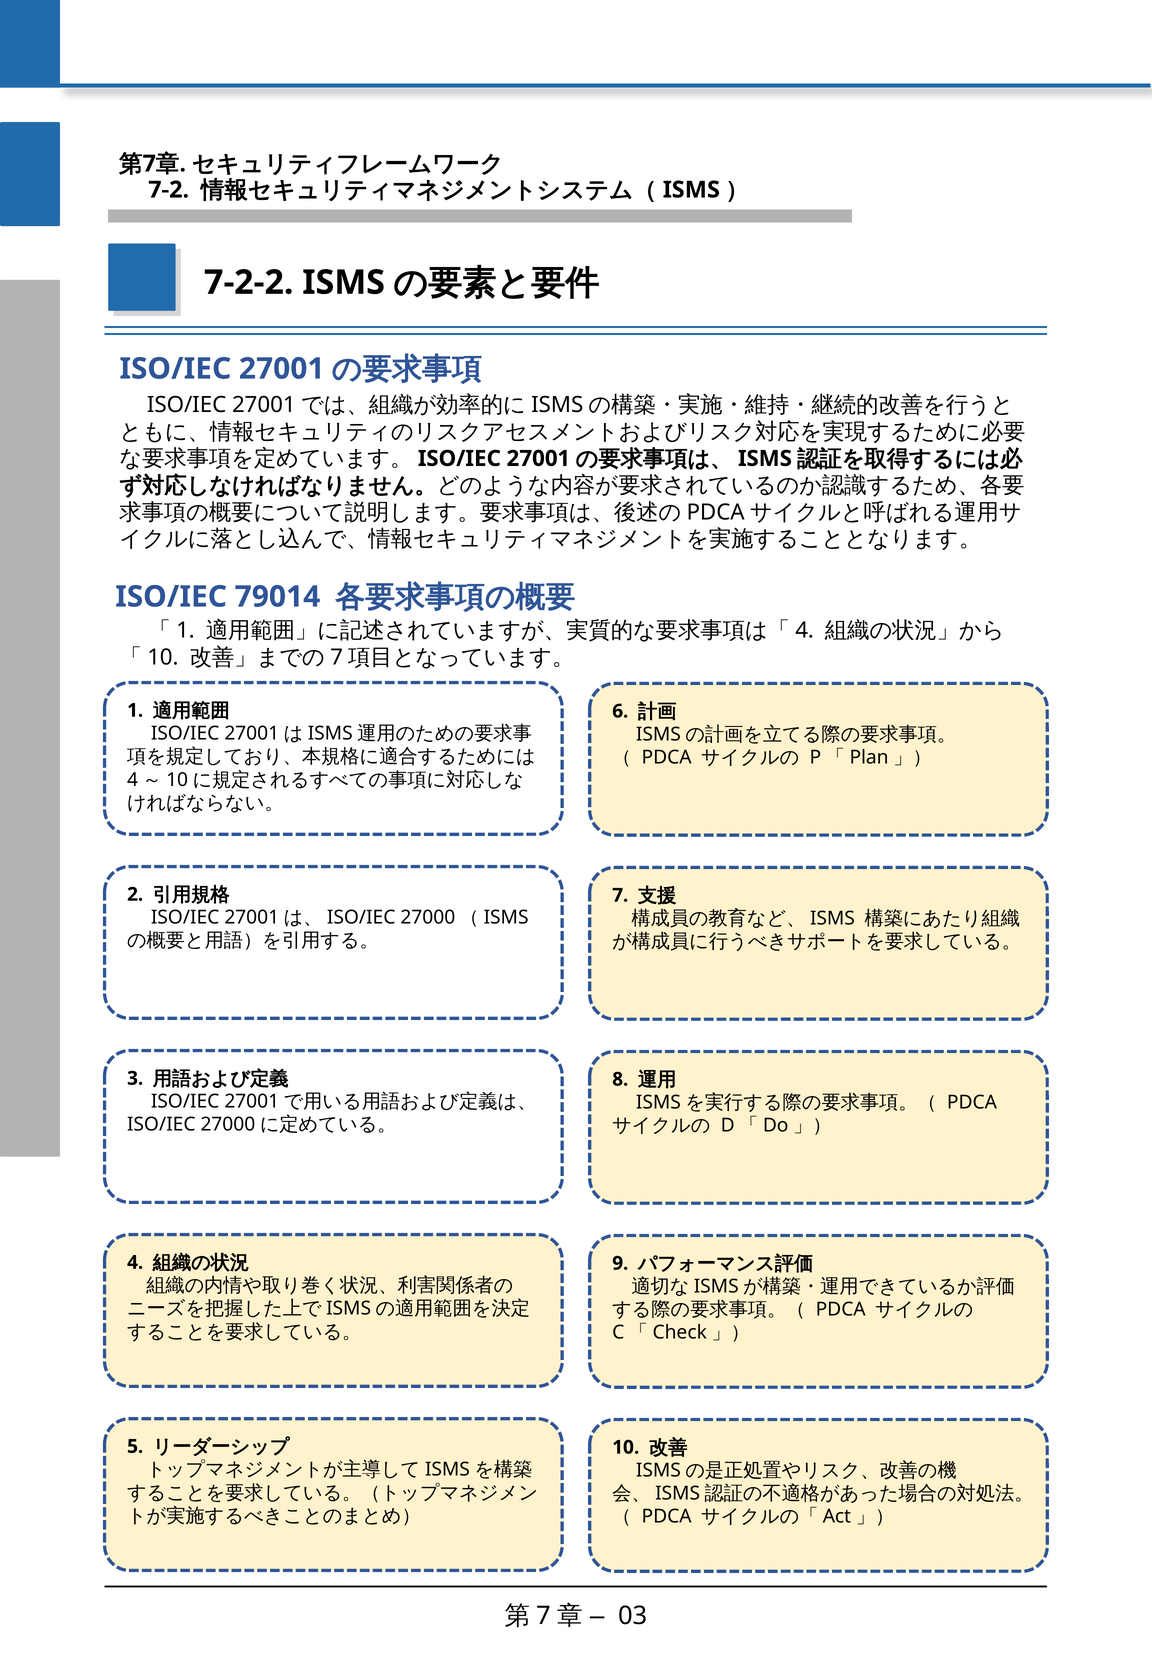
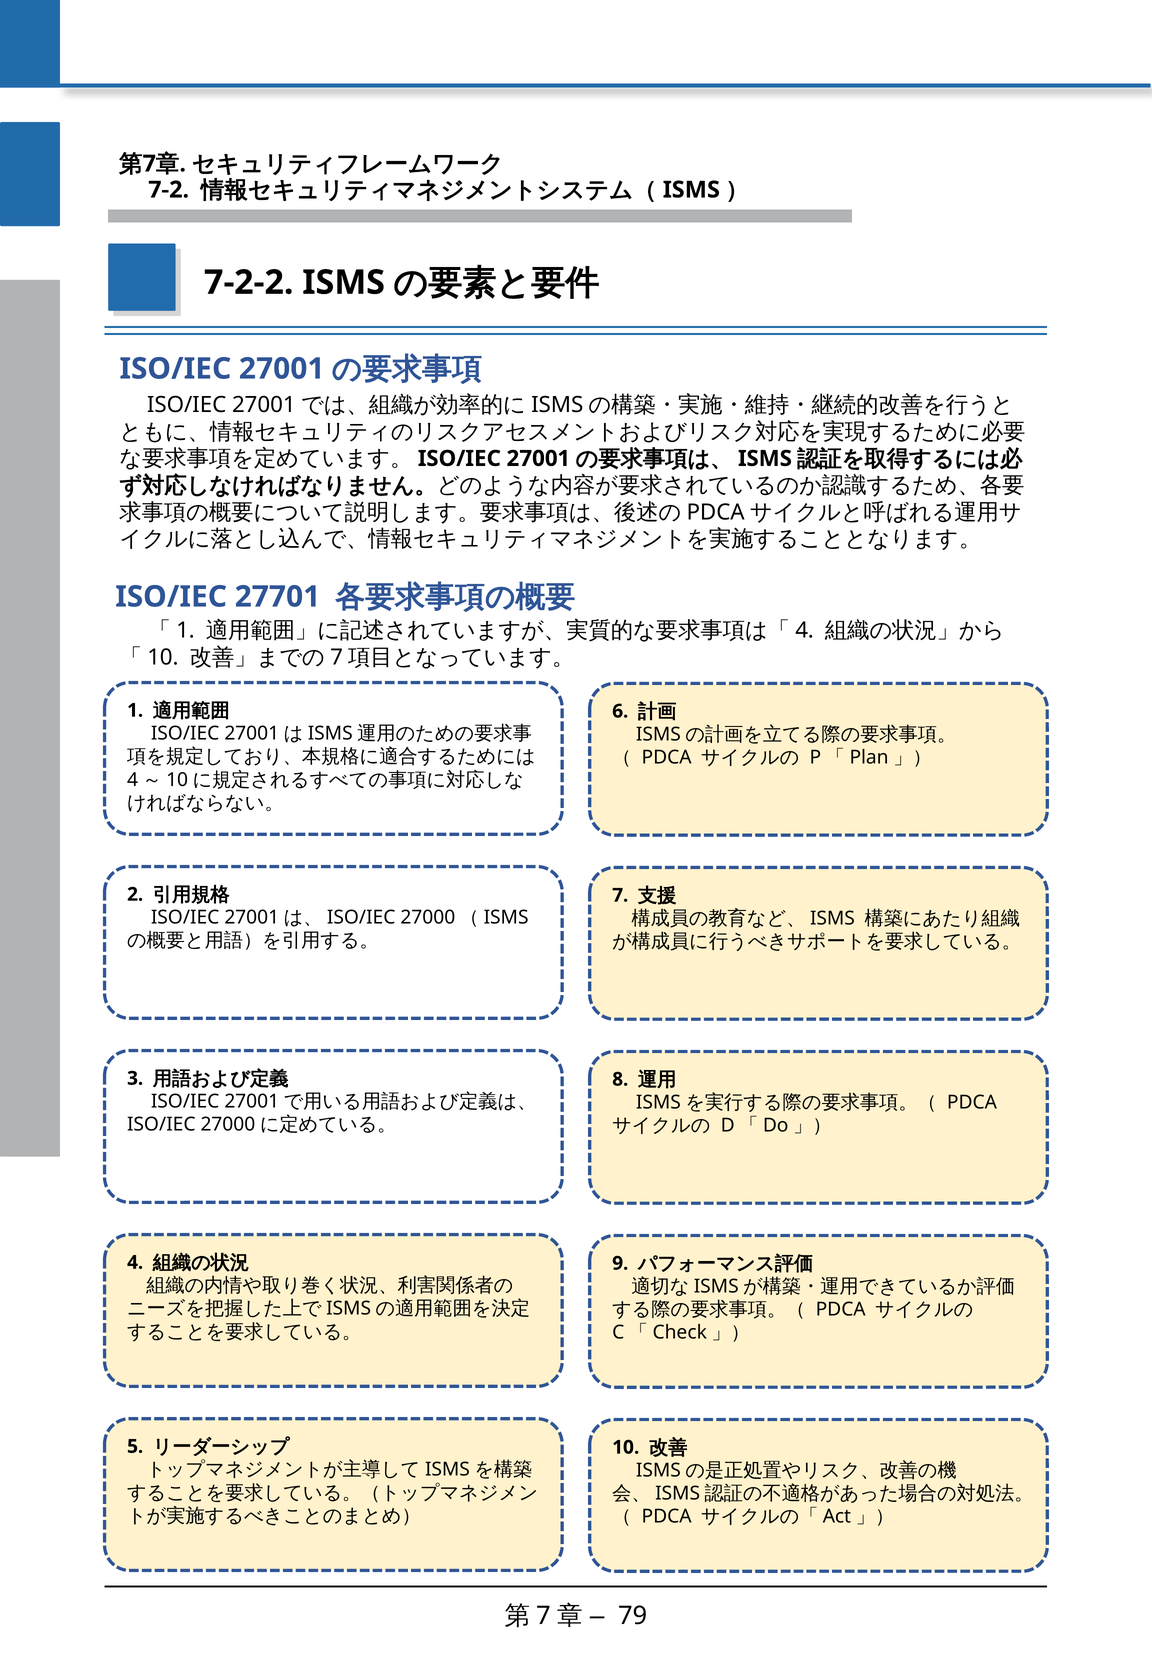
79014: 79014 -> 27701 (277, 597)
03: 03 -> 79 (633, 1616)
